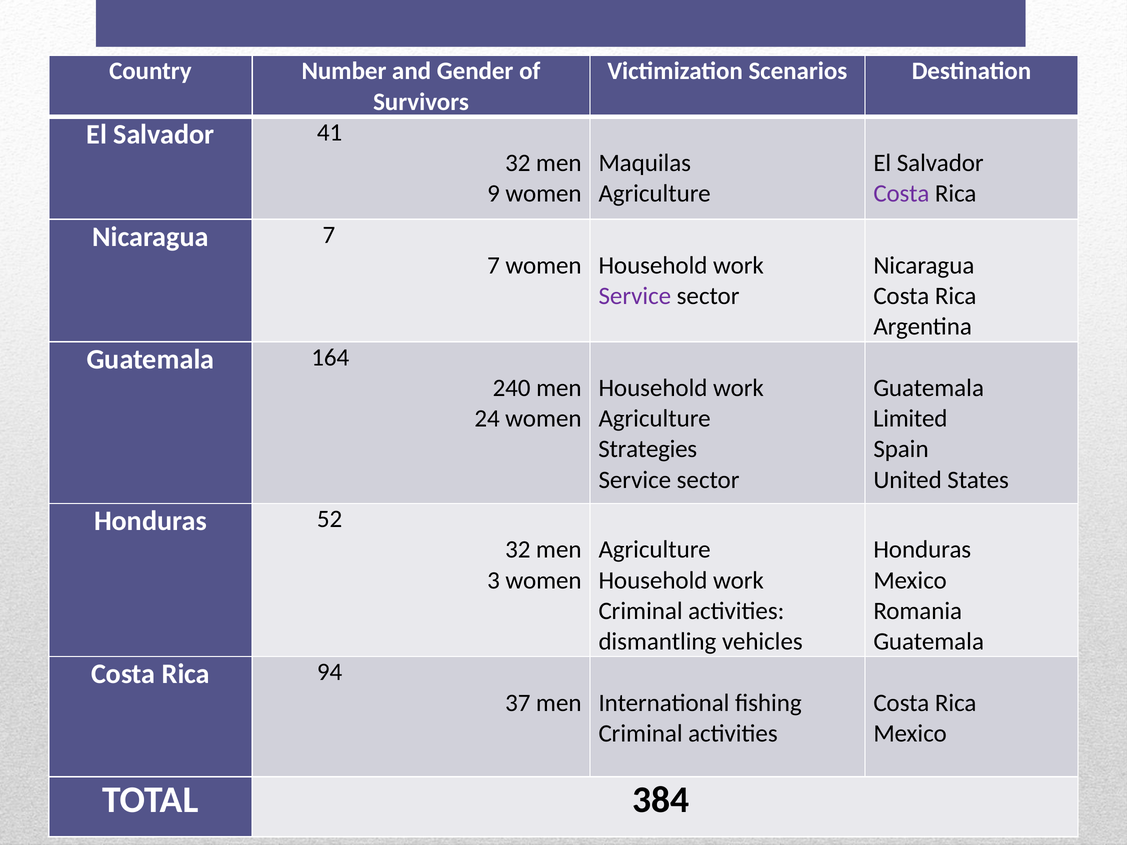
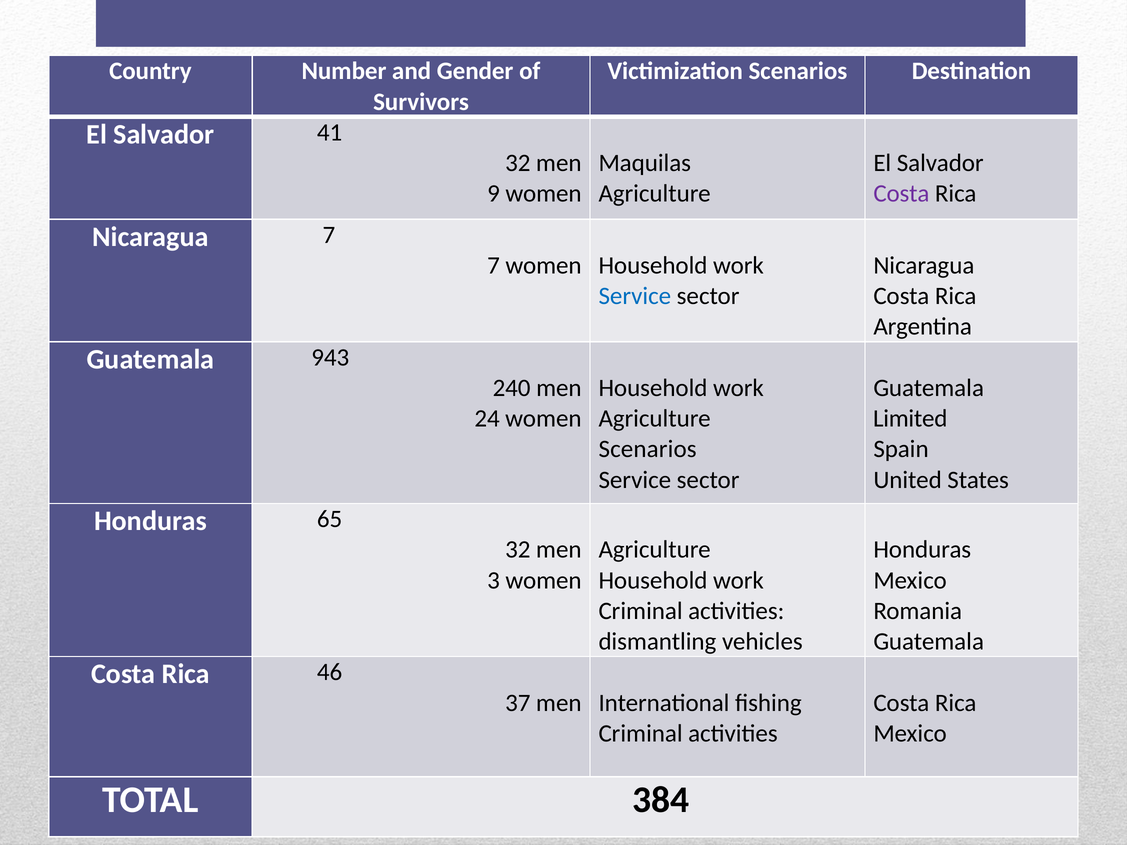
Service colour: purple -> blue (635, 296)
164: 164 -> 943 (330, 357)
Strategies: Strategies -> Scenarios (648, 449)
52: 52 -> 65 (330, 519)
94: 94 -> 46 (330, 672)
